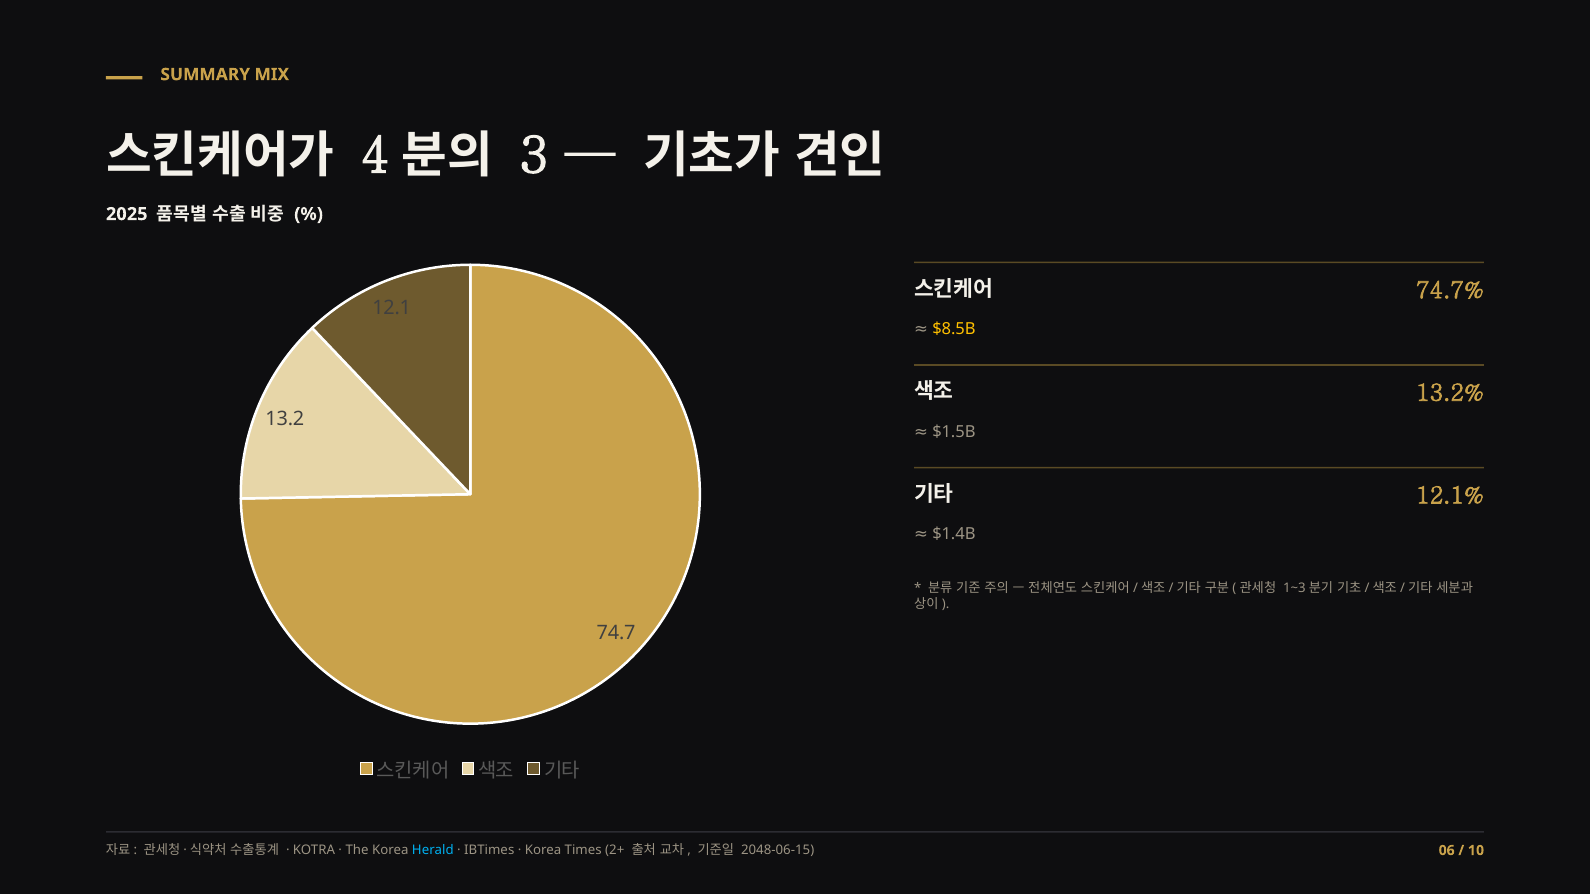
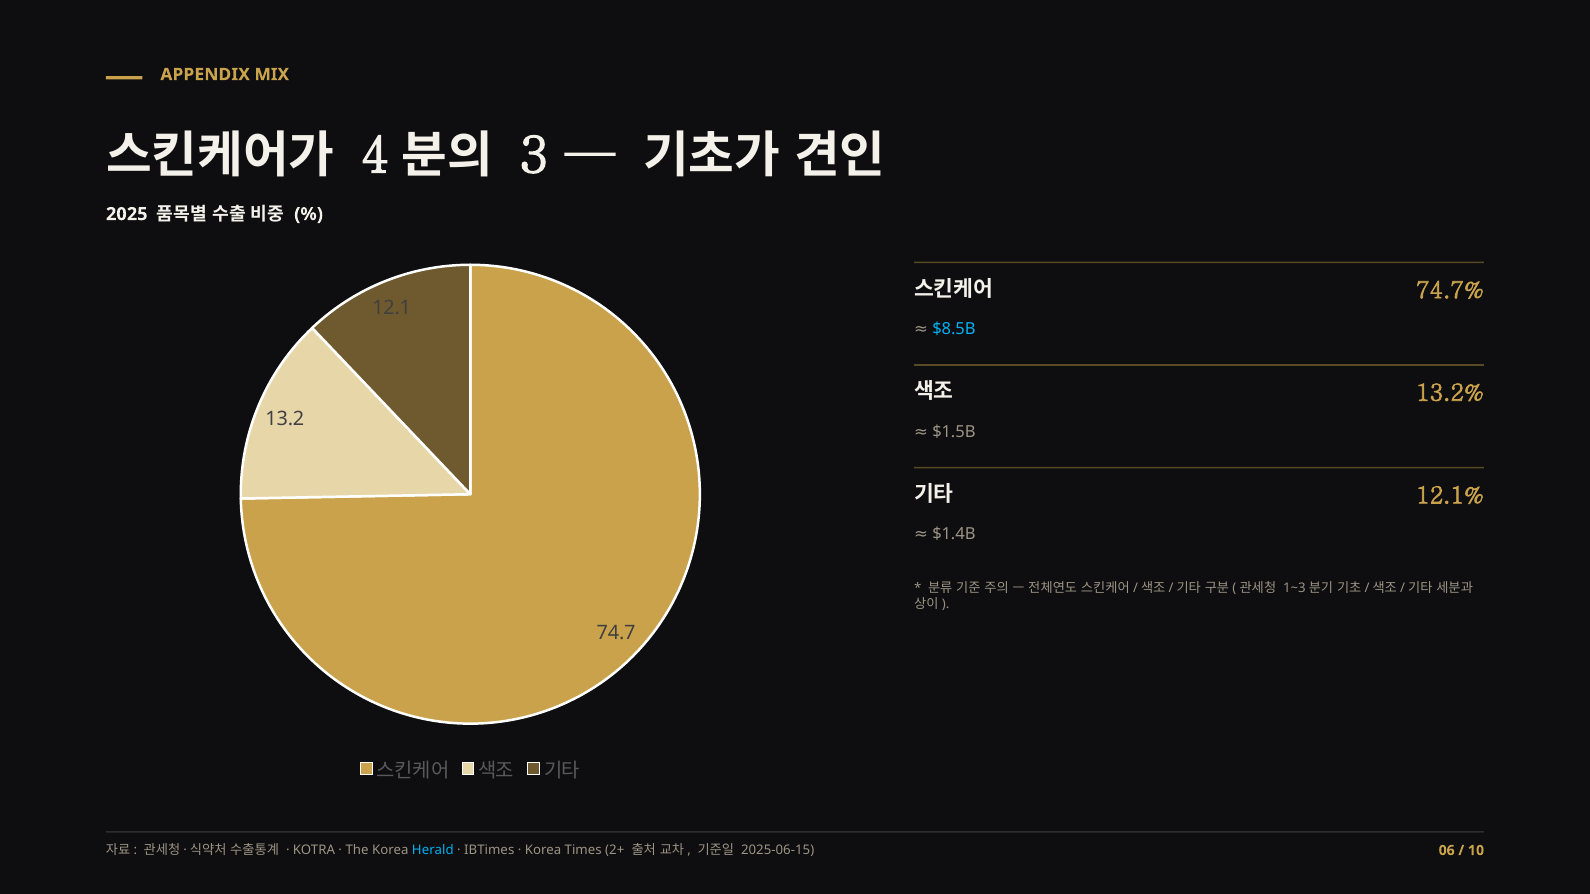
SUMMARY: SUMMARY -> APPENDIX (205, 75)
$8.5B colour: yellow -> light blue (954, 329)
2048-06-15: 2048-06-15 -> 2025-06-15 (778, 850)
